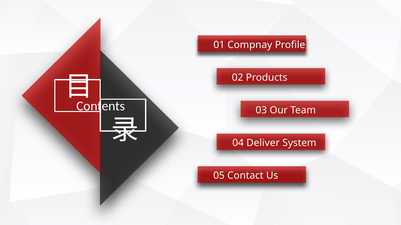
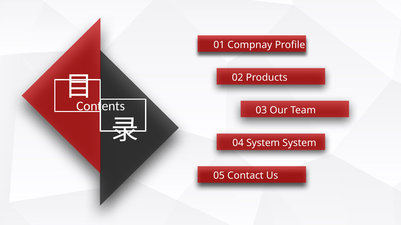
04 Deliver: Deliver -> System (263, 143)
